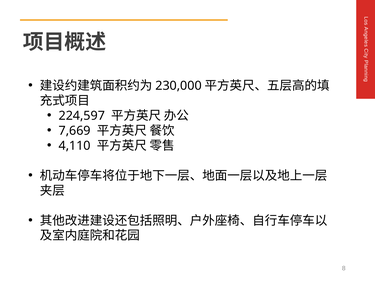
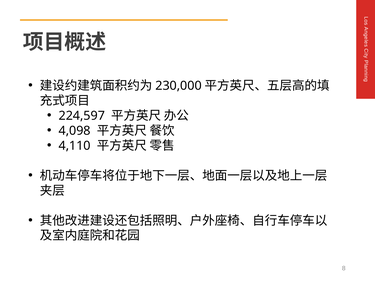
7,669: 7,669 -> 4,098 (75, 131)
